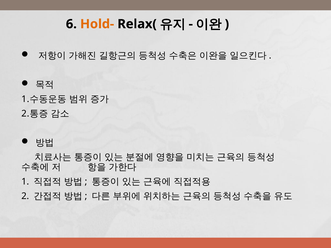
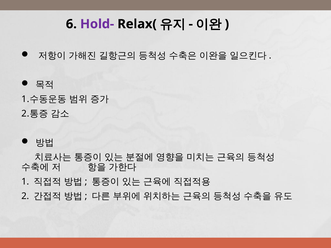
Hold- colour: orange -> purple (97, 24)
